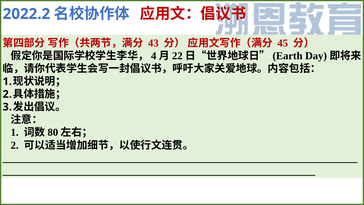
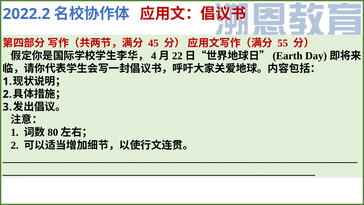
43: 43 -> 45 (153, 43)
45: 45 -> 55 (283, 43)
